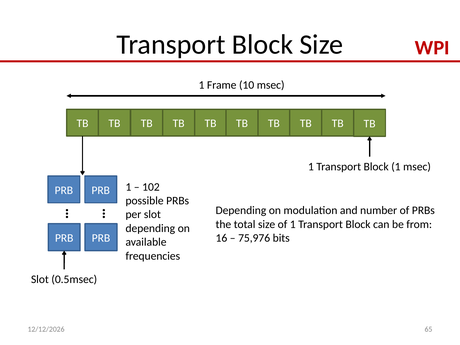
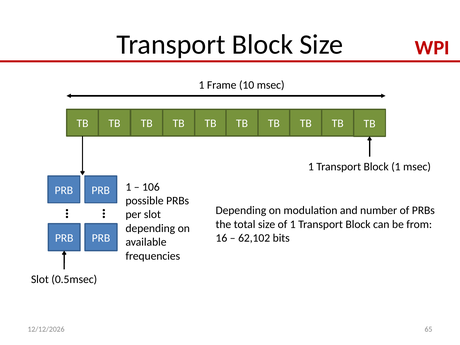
102: 102 -> 106 (151, 187)
75,976: 75,976 -> 62,102 (254, 238)
